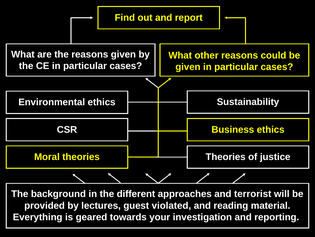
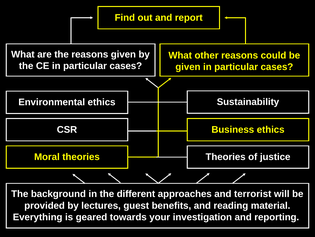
violated: violated -> benefits (171, 205)
